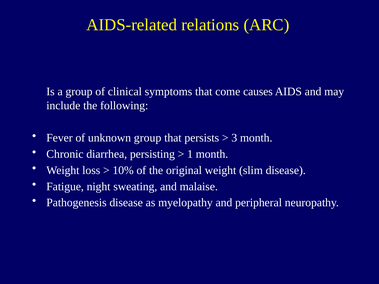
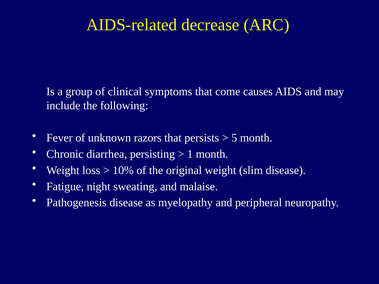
relations: relations -> decrease (210, 25)
unknown group: group -> razors (148, 138)
3: 3 -> 5 (234, 138)
